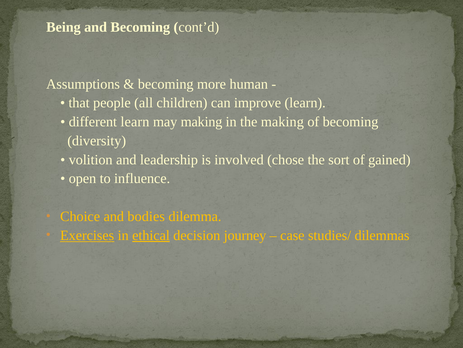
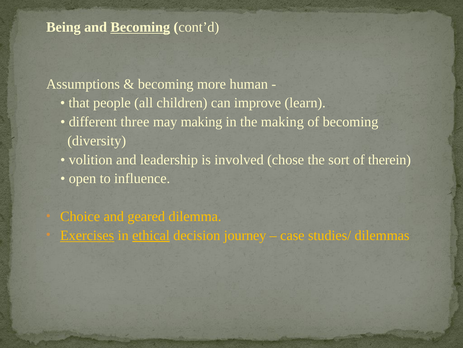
Becoming underline: none -> present (140, 27)
different learn: learn -> three (135, 122)
gained: gained -> therein (389, 159)
bodies: bodies -> geared (146, 216)
